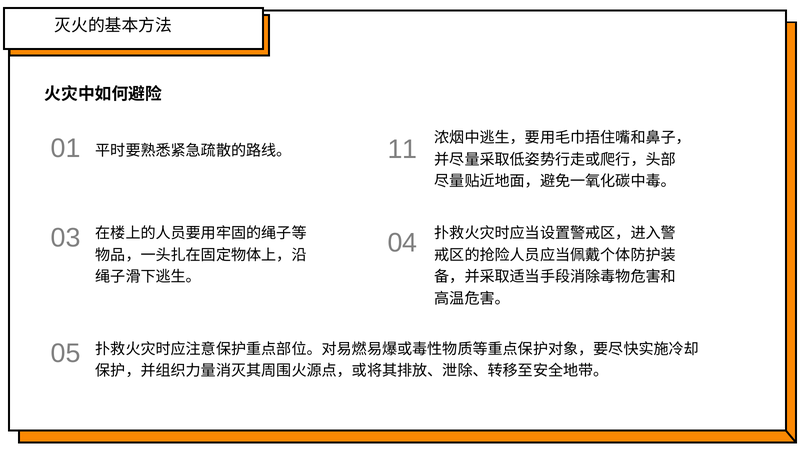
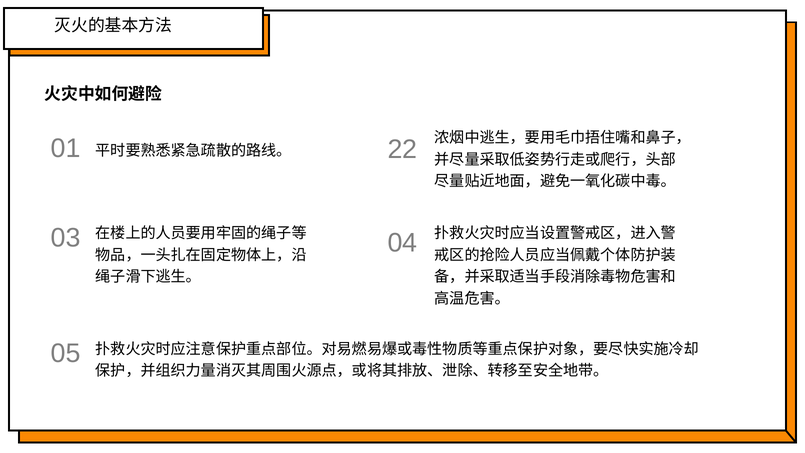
11: 11 -> 22 (402, 149)
